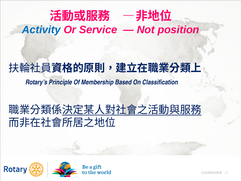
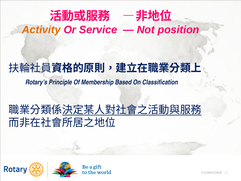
Activity colour: blue -> orange (41, 30)
